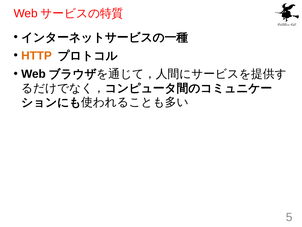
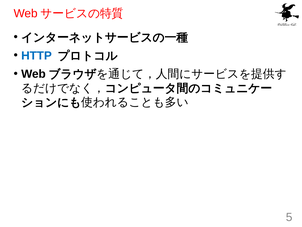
HTTP colour: orange -> blue (36, 56)
